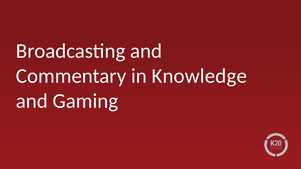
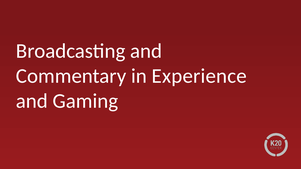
Knowledge: Knowledge -> Experience (199, 76)
